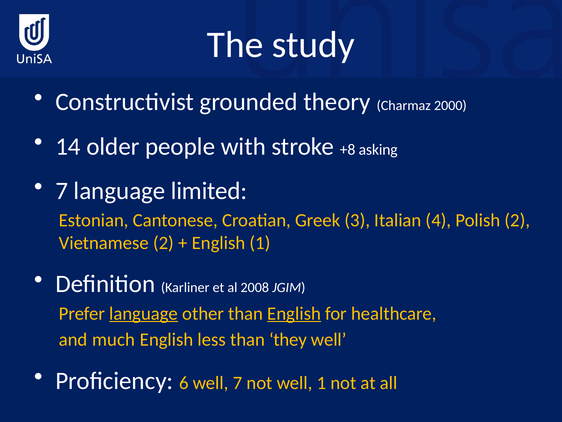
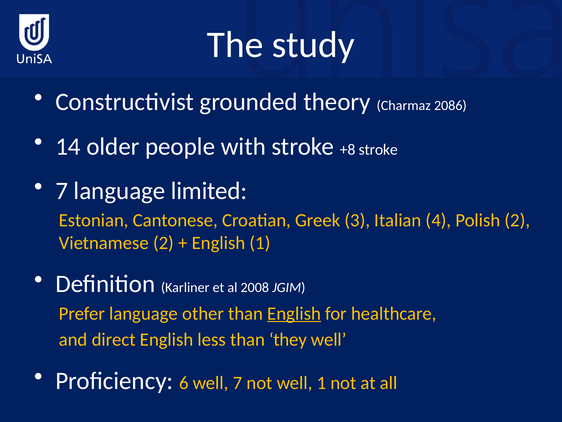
2000: 2000 -> 2086 (450, 106)
+8 asking: asking -> stroke (378, 149)
language underline: present -> none (144, 313)
much: much -> direct (114, 339)
